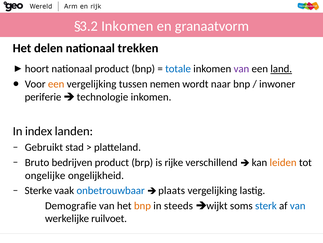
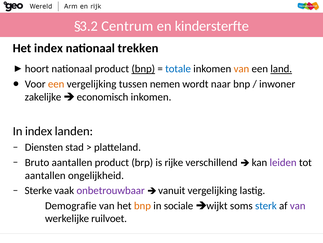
§3.2 Inkomen: Inkomen -> Centrum (127, 26)
granaatvorm: granaatvorm -> kindersterfte (212, 26)
Het delen: delen -> index (48, 48)
bnp underline: none -> present (143, 69)
van colour: purple -> orange (241, 69)
periferie: periferie -> zakelijke (43, 97)
technologie: technologie -> economisch (103, 97)
Gebruikt: Gebruikt -> Diensten (44, 147)
Bruto bedrijven: bedrijven -> aantallen (72, 162)
leiden colour: orange -> purple (283, 162)
ongelijke: ongelijke -> aantallen (45, 175)
onbetrouwbaar colour: blue -> purple (111, 190)
plaats: plaats -> vanuit (172, 190)
steeds: steeds -> sociale (179, 205)
van colour: blue -> purple (298, 205)
